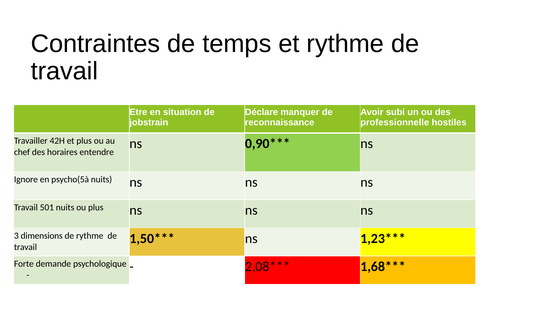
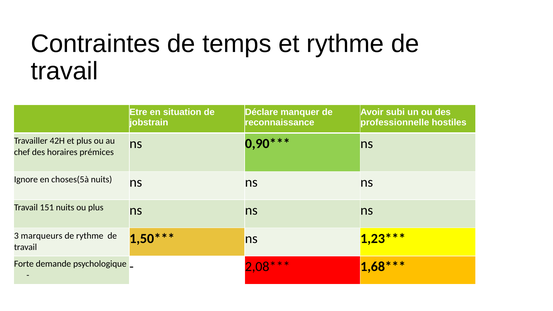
entendre: entendre -> prémices (97, 152)
psycho(5à: psycho(5à -> choses(5à (70, 179)
501: 501 -> 151 (47, 208)
dimensions: dimensions -> marqueurs (42, 236)
